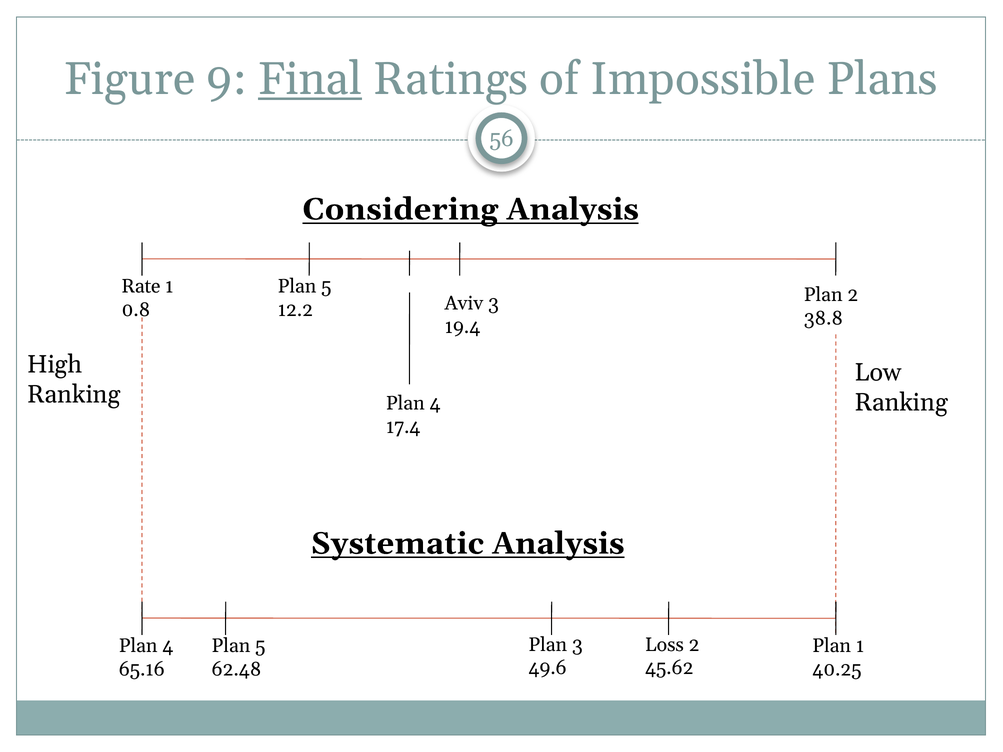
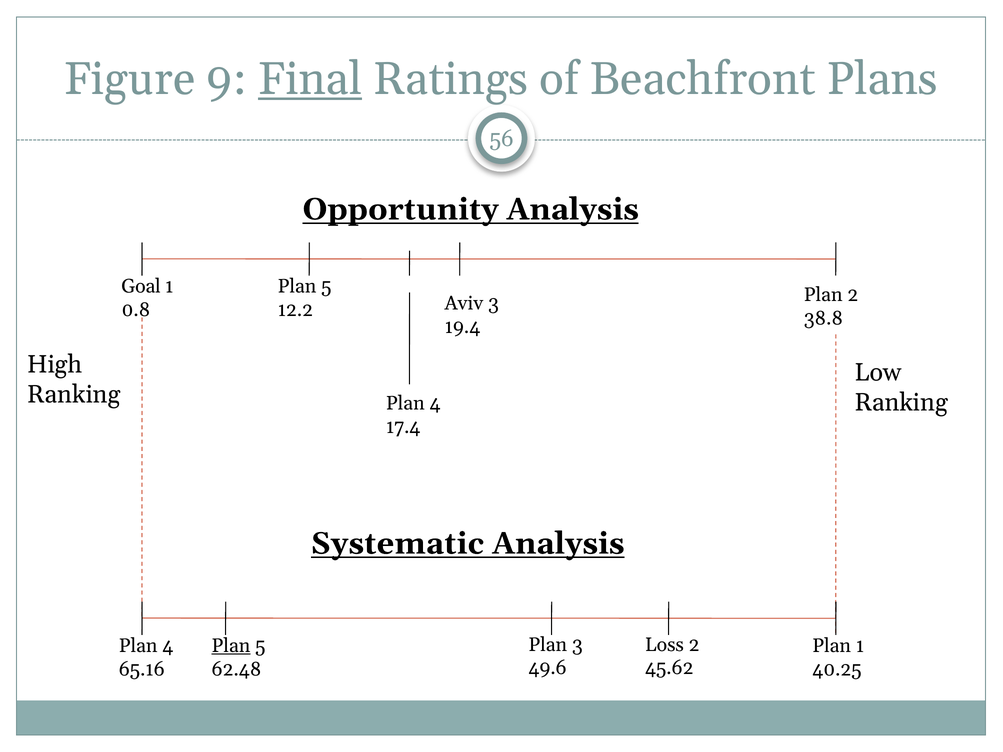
Impossible: Impossible -> Beachfront (703, 79)
Considering: Considering -> Opportunity (400, 209)
Rate: Rate -> Goal (141, 287)
Plan underline: none -> present (231, 646)
